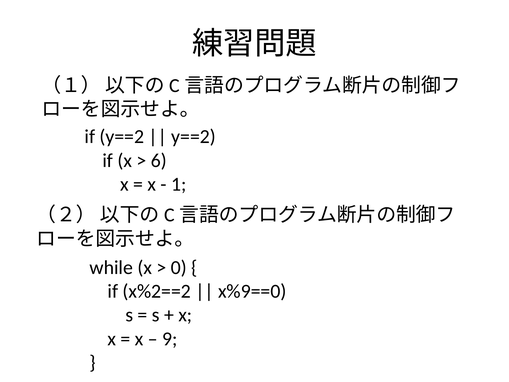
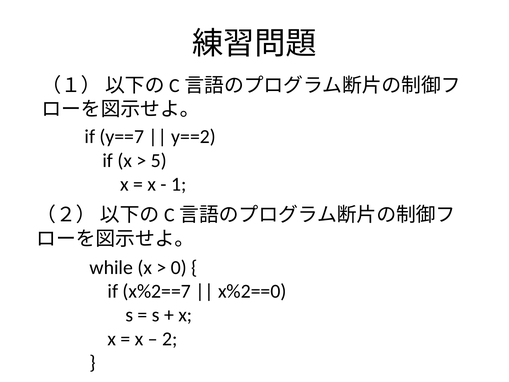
if y==2: y==2 -> y==7 (122, 137)
6: 6 -> 5 (159, 160)
x%2==2: x%2==2 -> x%2==7 (157, 291)
x%9==0: x%9==0 -> x%2==0 (252, 291)
9: 9 -> 2 (170, 339)
